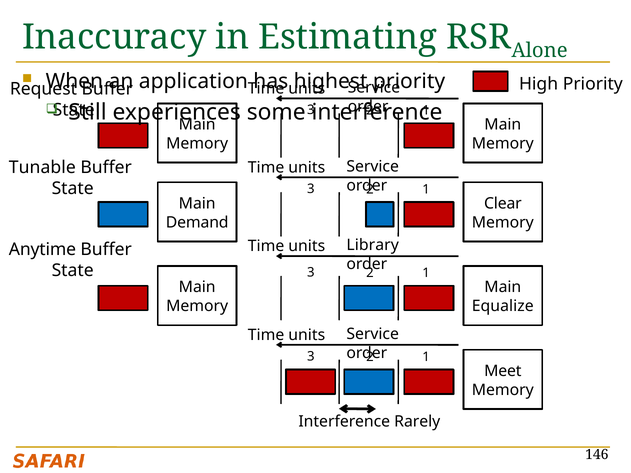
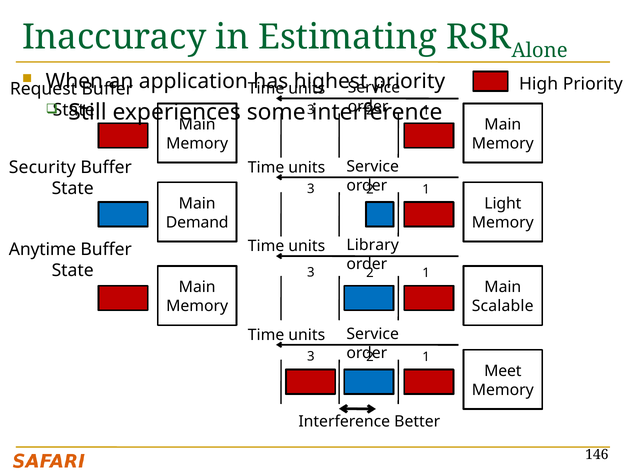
Tunable: Tunable -> Security (42, 168)
Clear: Clear -> Light (503, 204)
Equalize: Equalize -> Scalable (503, 306)
Rarely: Rarely -> Better (417, 422)
